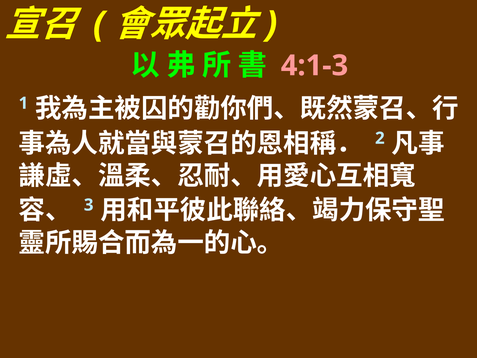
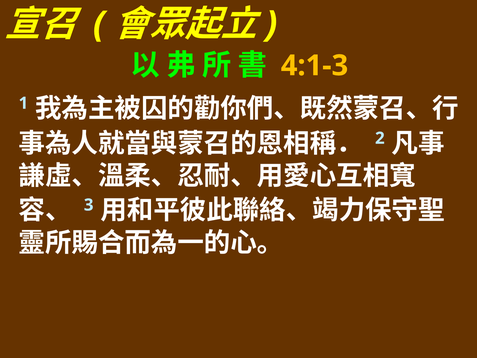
4:1-3 colour: pink -> yellow (315, 66)
